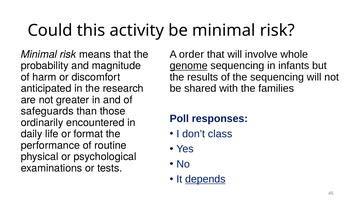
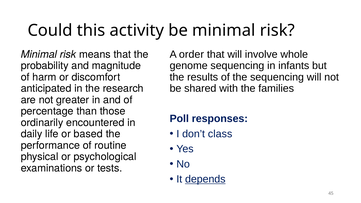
genome underline: present -> none (189, 66)
safeguards: safeguards -> percentage (47, 111)
format: format -> based (88, 134)
